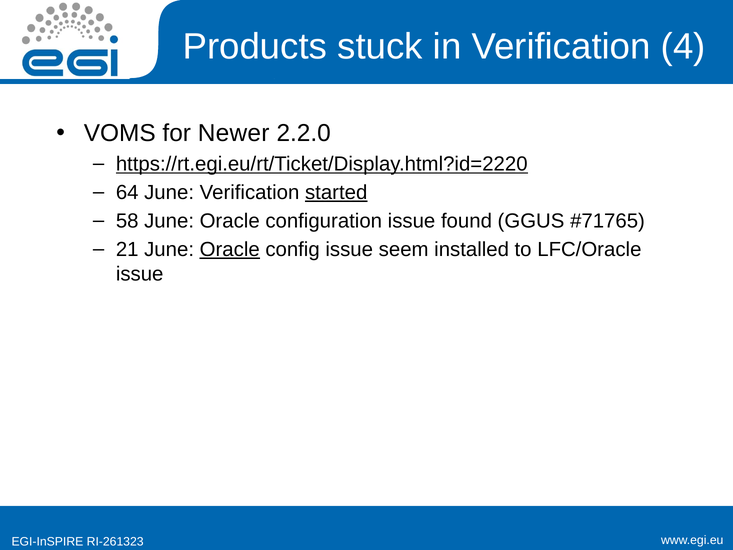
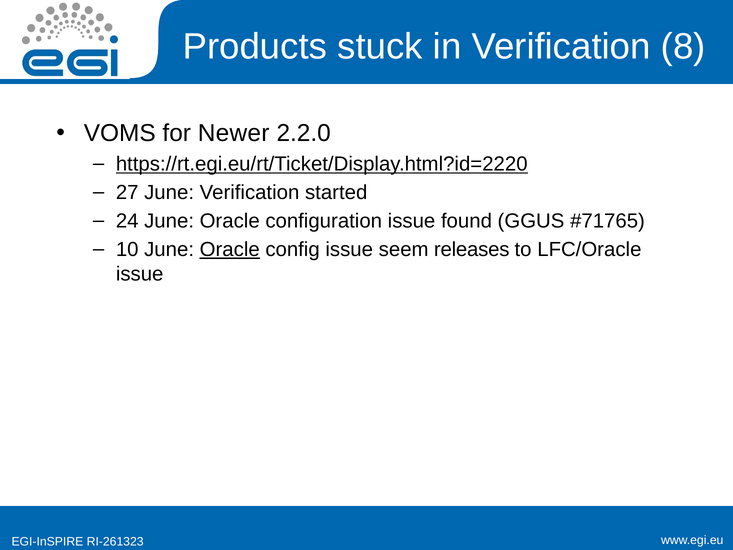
4: 4 -> 8 (683, 47)
64: 64 -> 27 (127, 192)
started underline: present -> none (336, 192)
58: 58 -> 24 (127, 221)
21: 21 -> 10 (127, 249)
installed: installed -> releases (472, 249)
